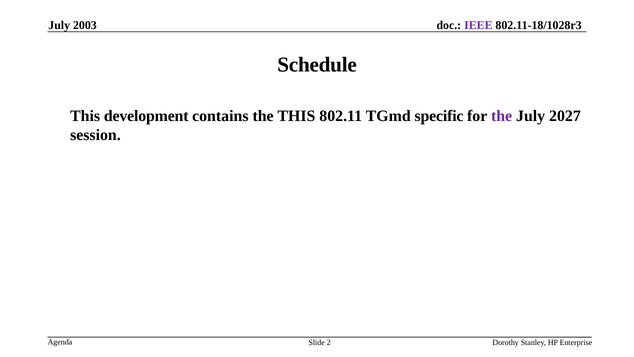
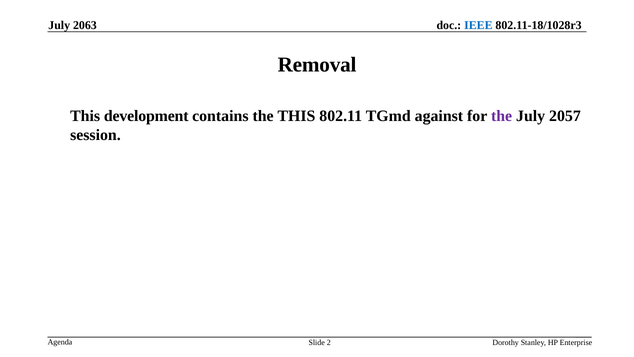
2003: 2003 -> 2063 (85, 25)
IEEE colour: purple -> blue (478, 25)
Schedule: Schedule -> Removal (317, 65)
specific: specific -> against (439, 116)
2027: 2027 -> 2057 (565, 116)
